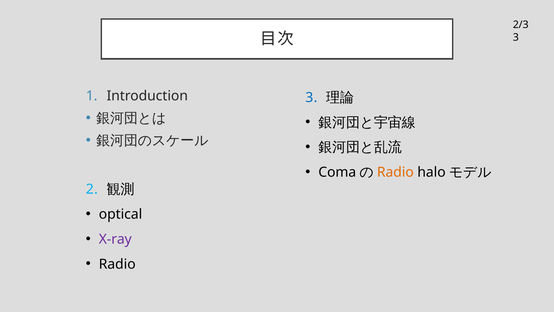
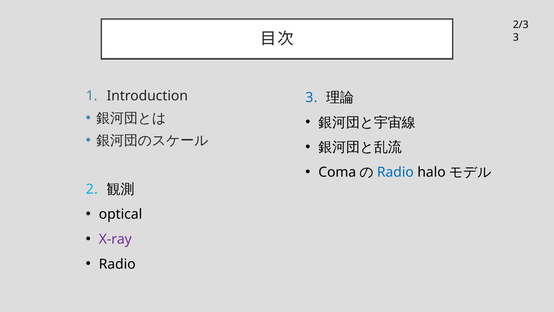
Radio colour: orange -> blue (395, 172)
